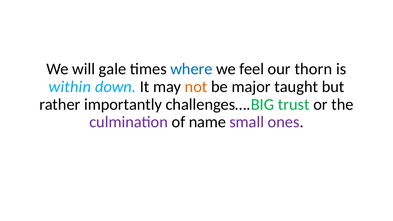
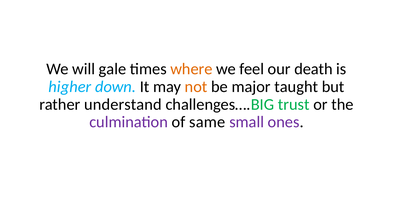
where colour: blue -> orange (191, 69)
thorn: thorn -> death (313, 69)
within: within -> higher (70, 87)
importantly: importantly -> understand (123, 104)
name: name -> same (207, 122)
